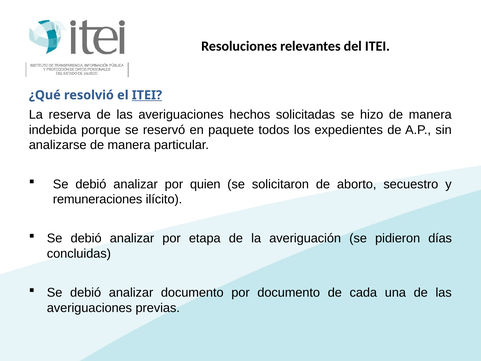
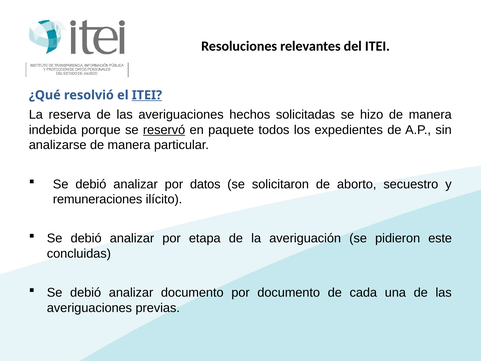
reservó underline: none -> present (164, 130)
quien: quien -> datos (205, 184)
días: días -> este (440, 238)
